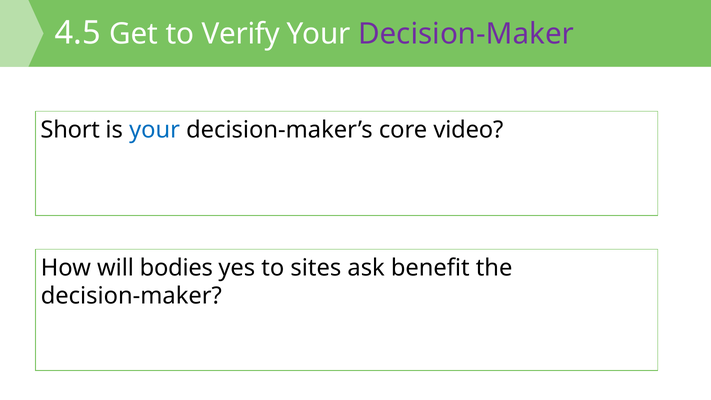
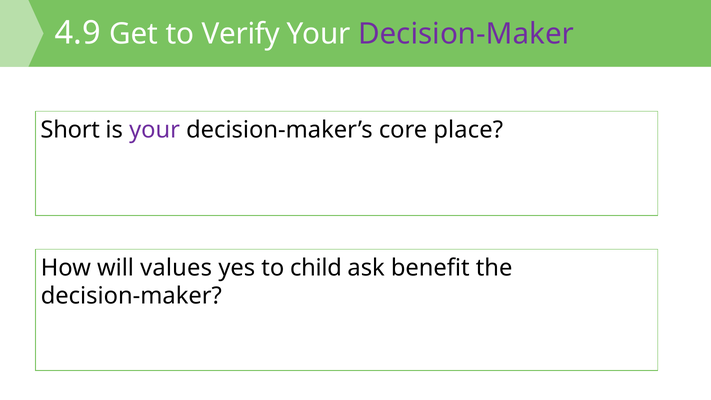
4.5: 4.5 -> 4.9 (78, 33)
your colour: blue -> purple (155, 130)
video: video -> place (468, 130)
bodies: bodies -> values (176, 268)
sites: sites -> child (316, 268)
